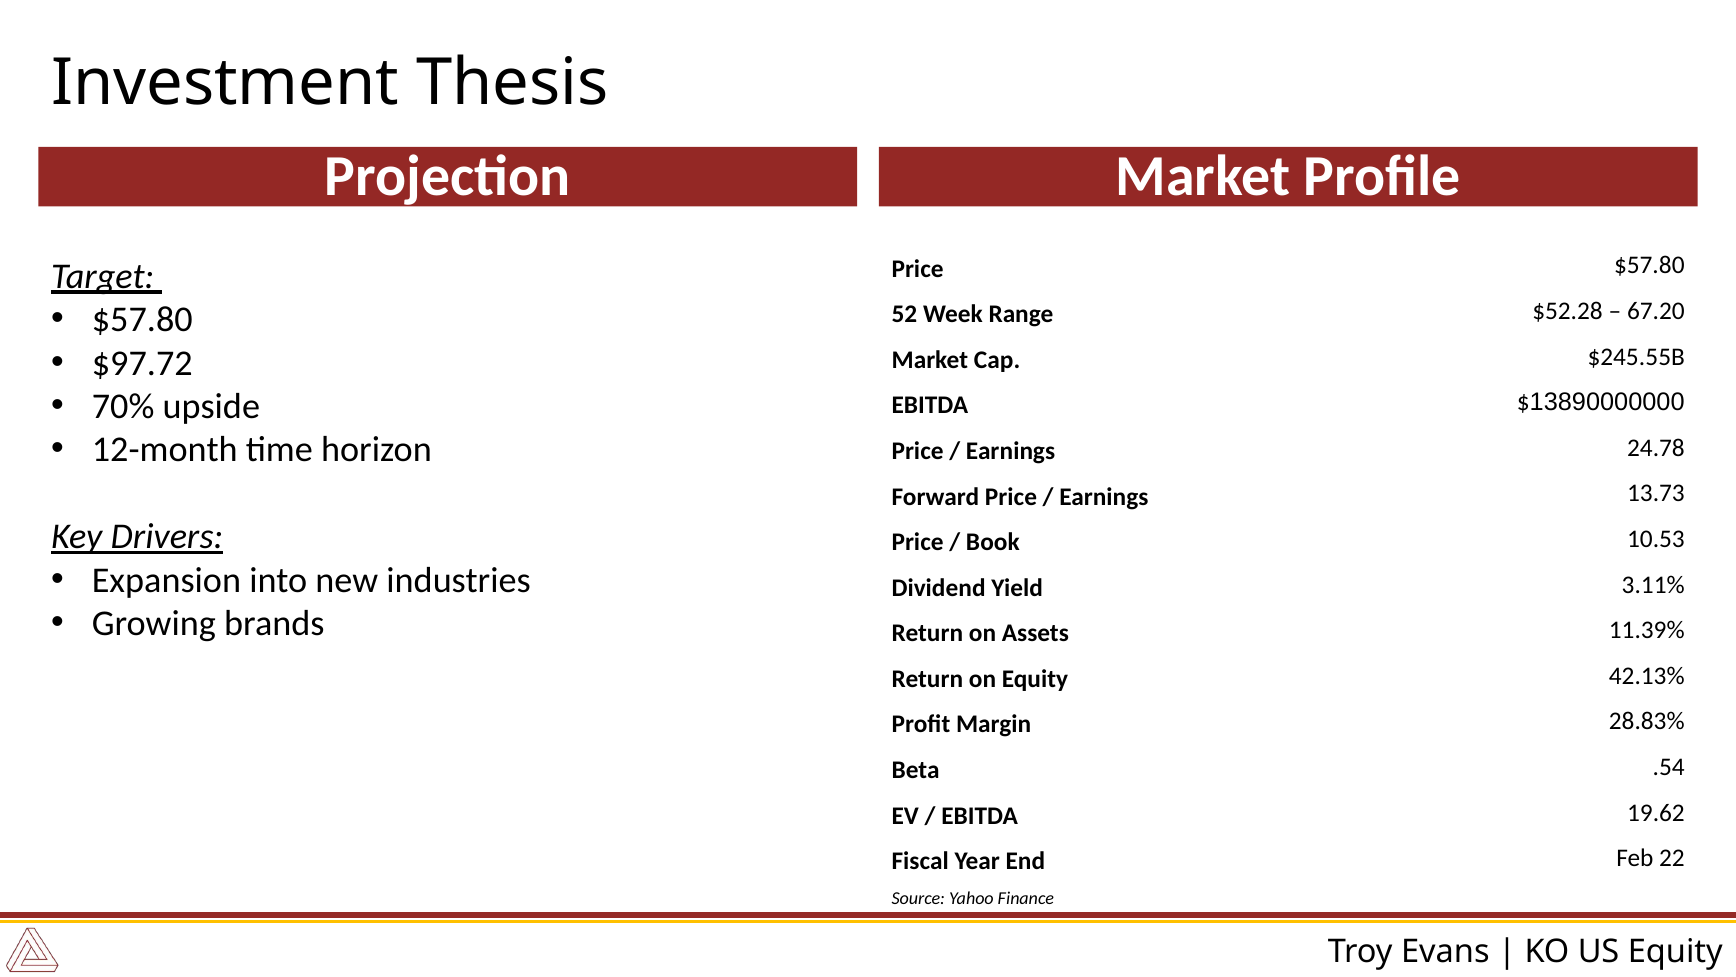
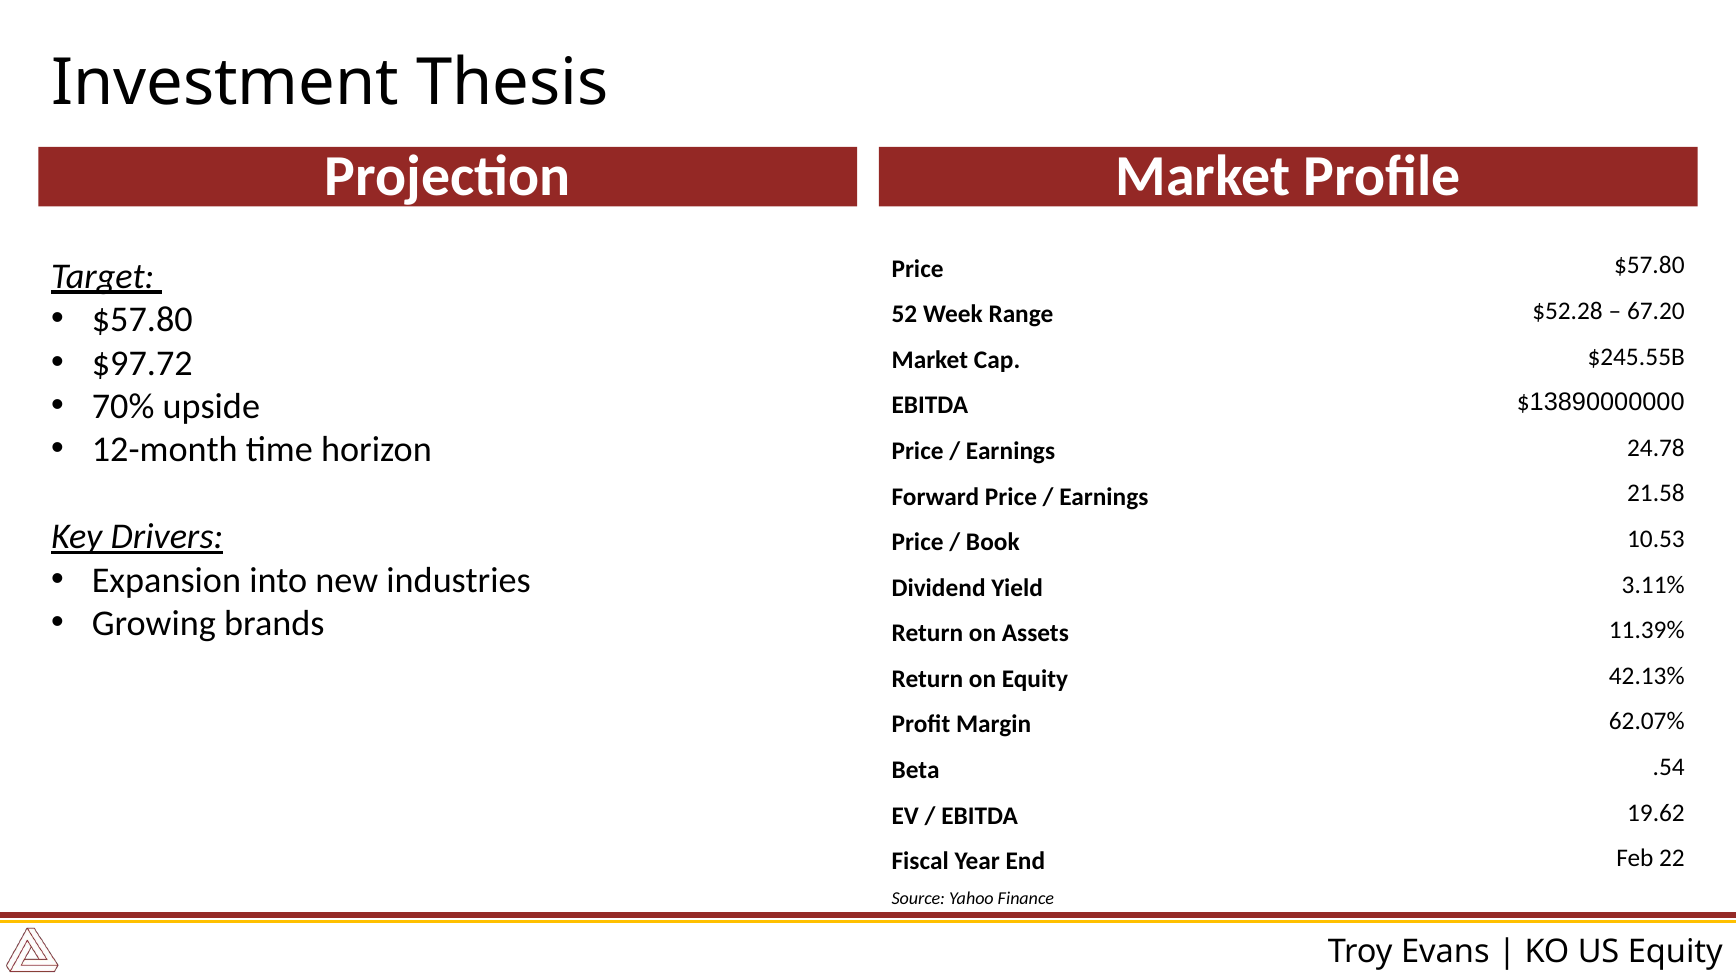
13.73: 13.73 -> 21.58 (1656, 493)
28.83%: 28.83% -> 62.07% (1647, 721)
